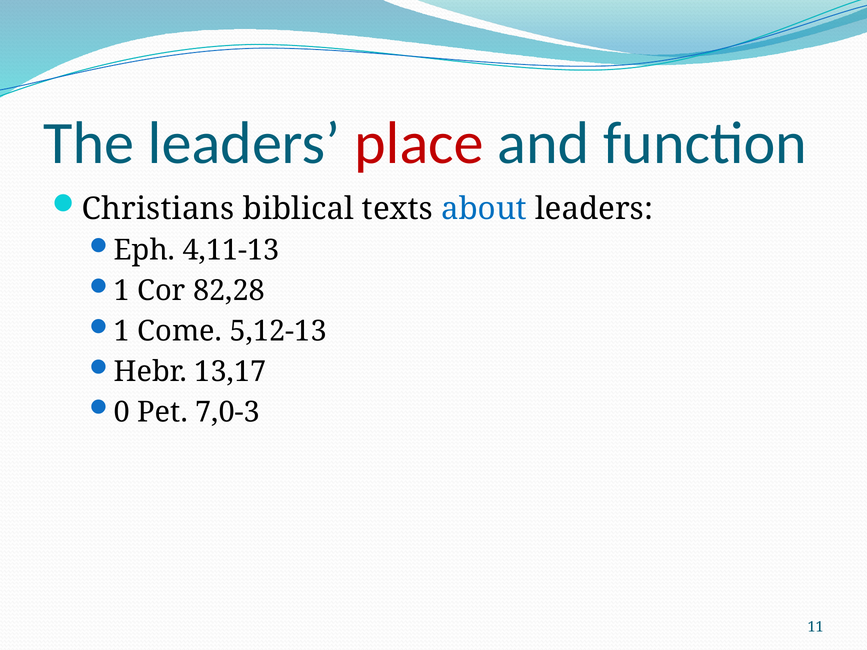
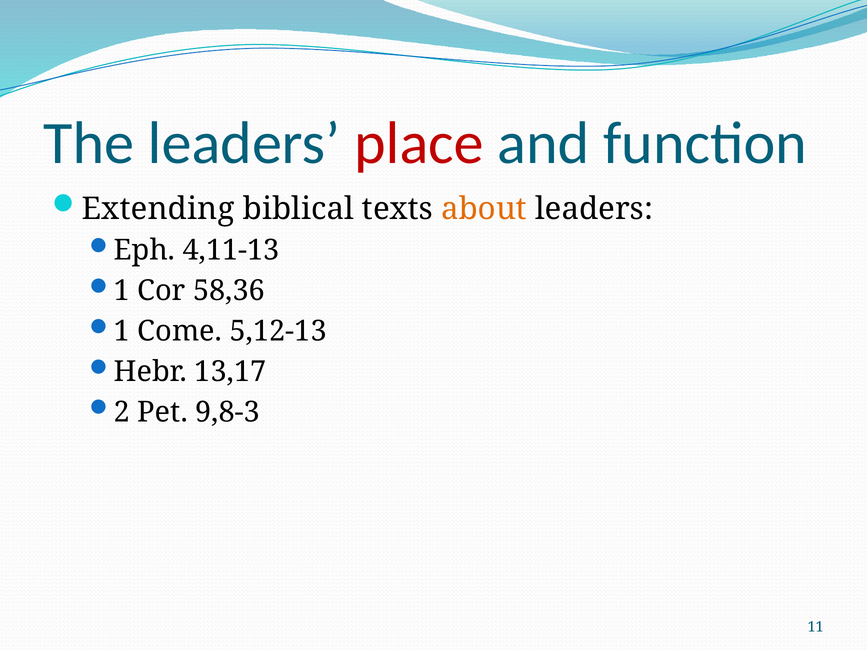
Christians: Christians -> Extending (158, 209)
about colour: blue -> orange (484, 209)
82,28: 82,28 -> 58,36 (229, 291)
0: 0 -> 2 (122, 412)
7,0-3: 7,0-3 -> 9,8-3 (228, 412)
